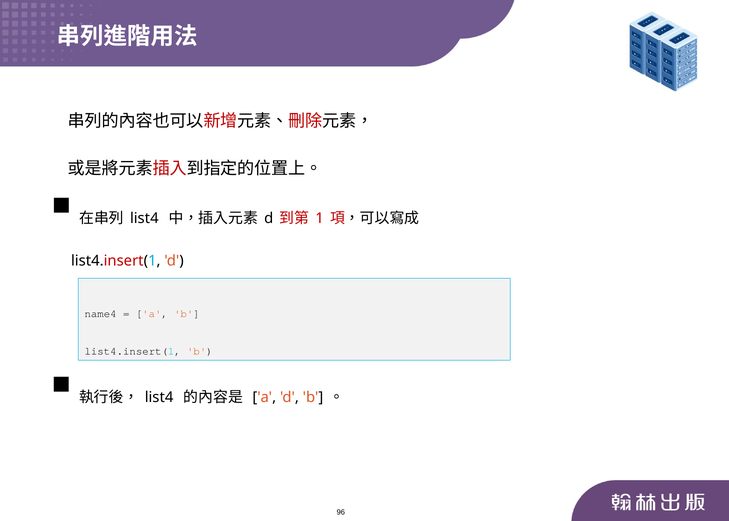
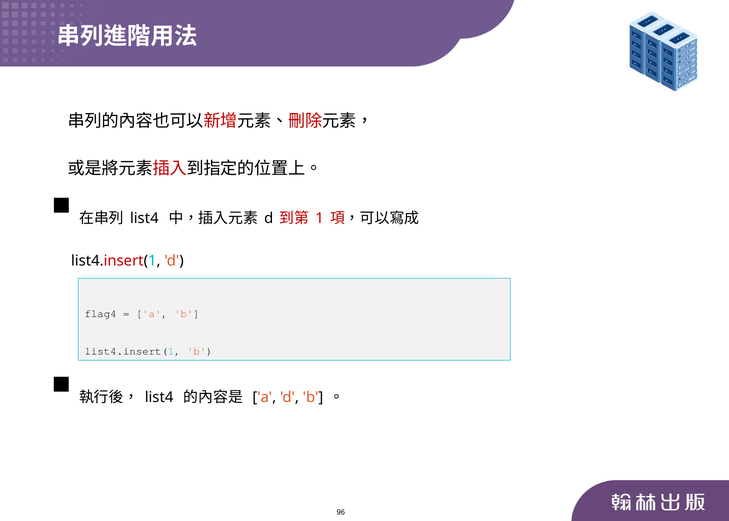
name4: name4 -> flag4 (101, 314)
